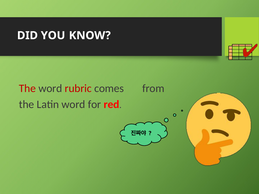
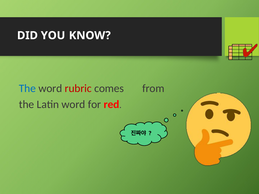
The colour: red -> blue (27, 88)
